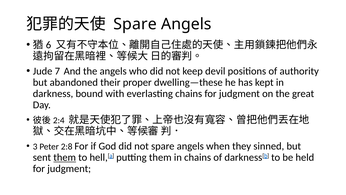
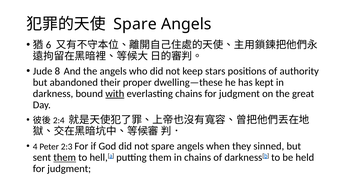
7: 7 -> 8 (57, 71)
devil: devil -> stars (215, 71)
with underline: none -> present (115, 93)
3: 3 -> 4 (35, 146)
2:8: 2:8 -> 2:3 (67, 146)
